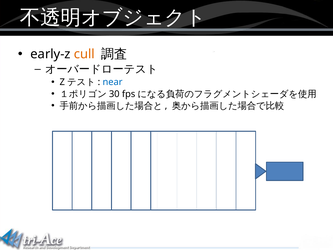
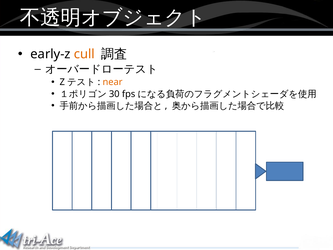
near colour: blue -> orange (113, 82)
